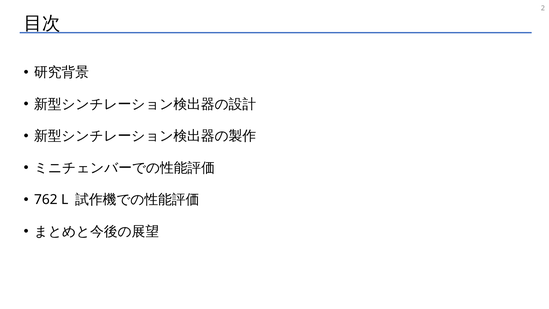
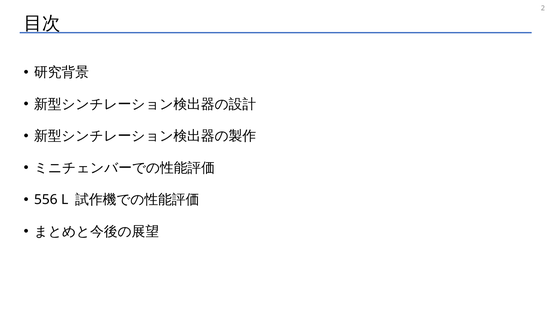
762: 762 -> 556 (46, 200)
